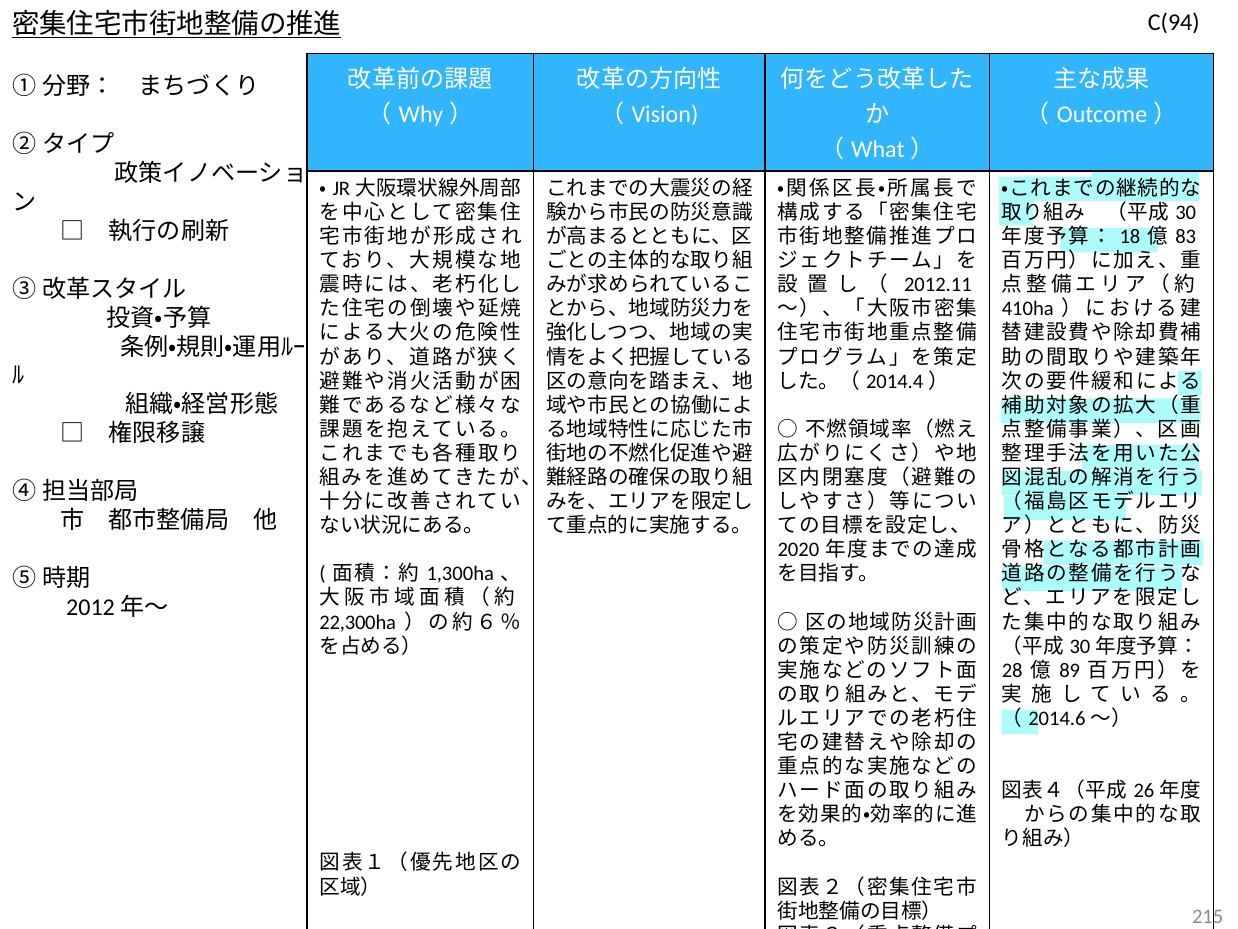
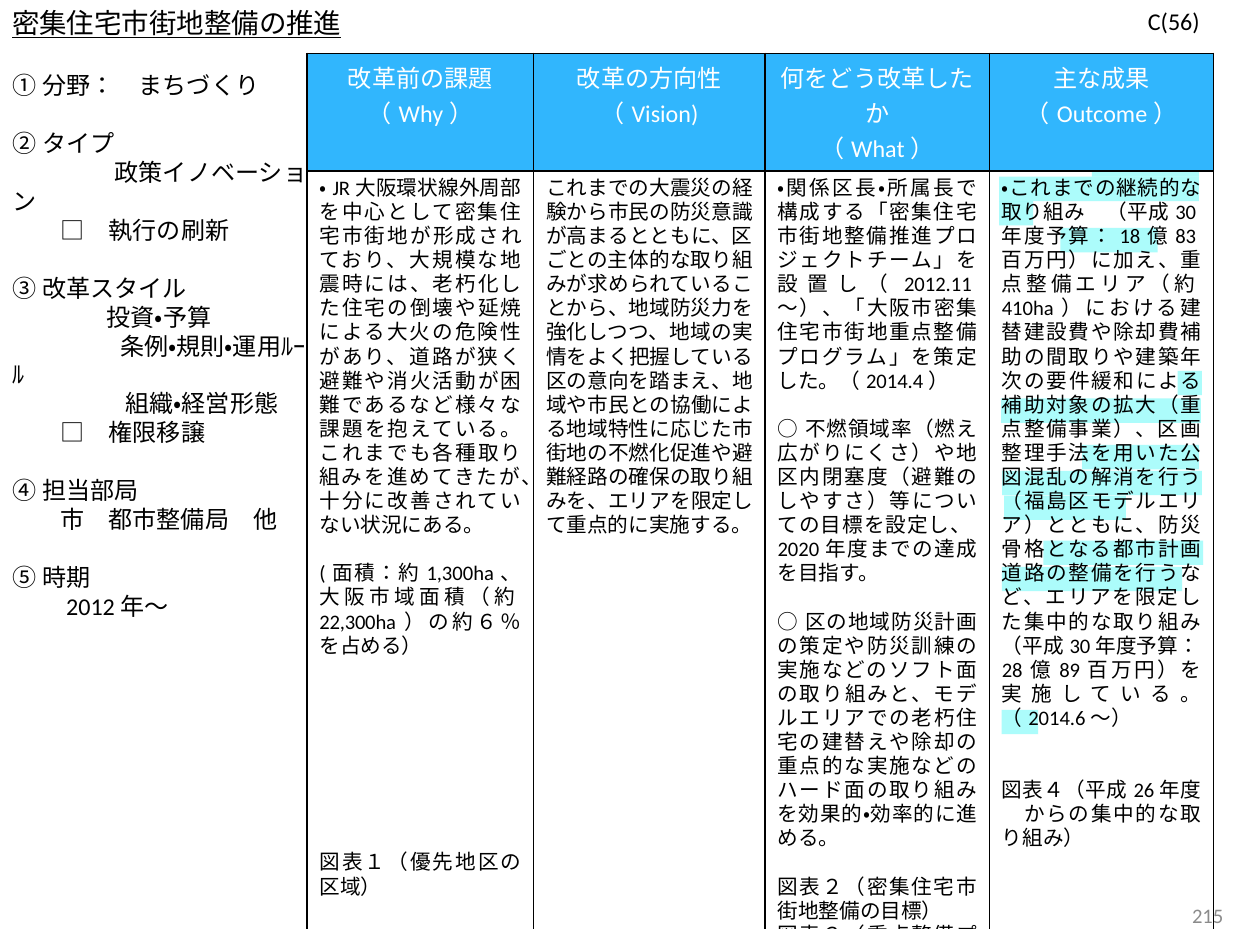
C(94: C(94 -> C(56 (1174, 22)
